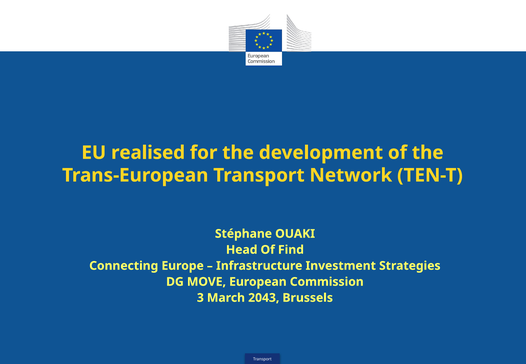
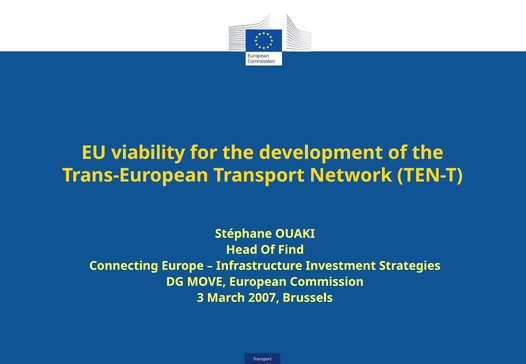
realised: realised -> viability (148, 153)
2043: 2043 -> 2007 (264, 298)
